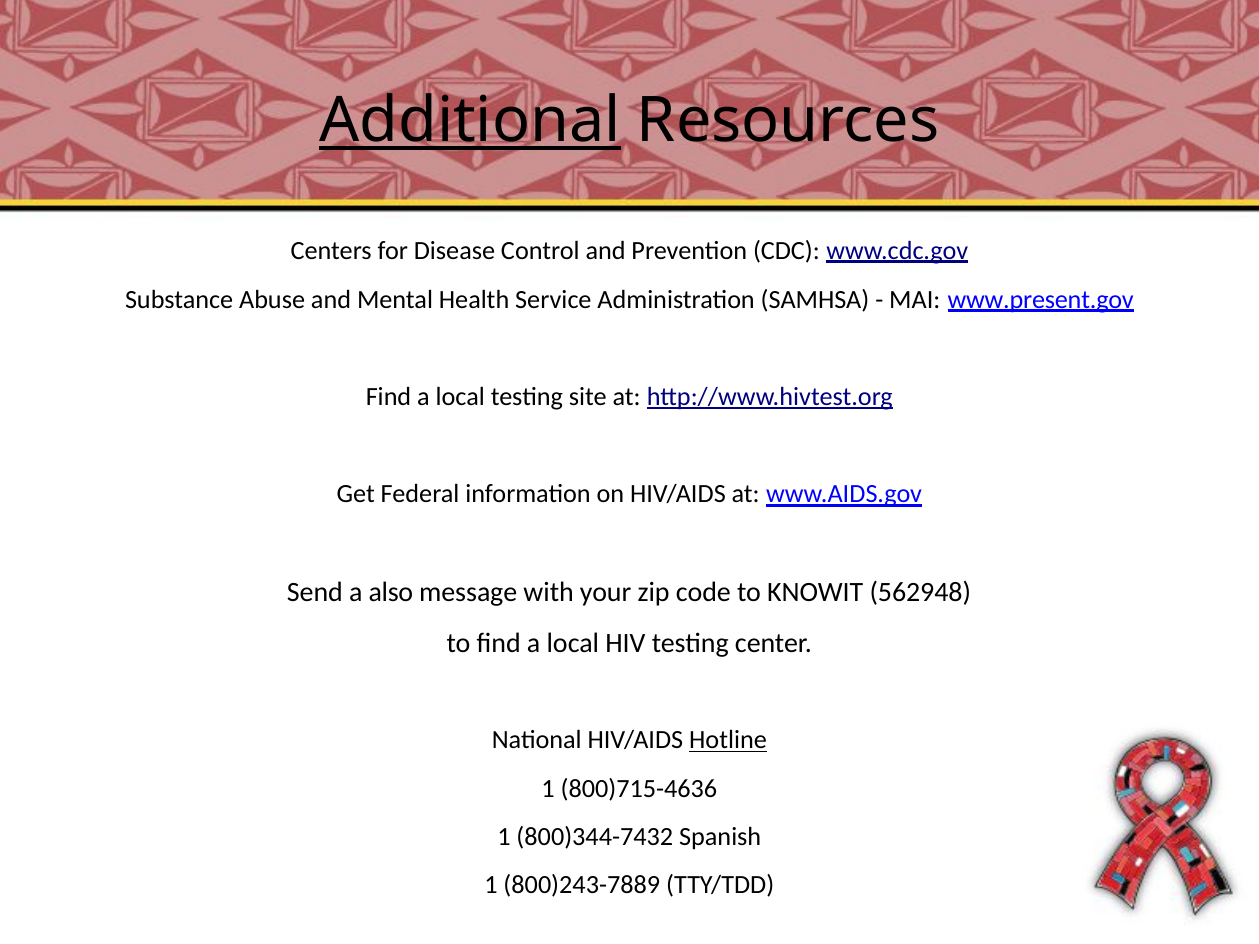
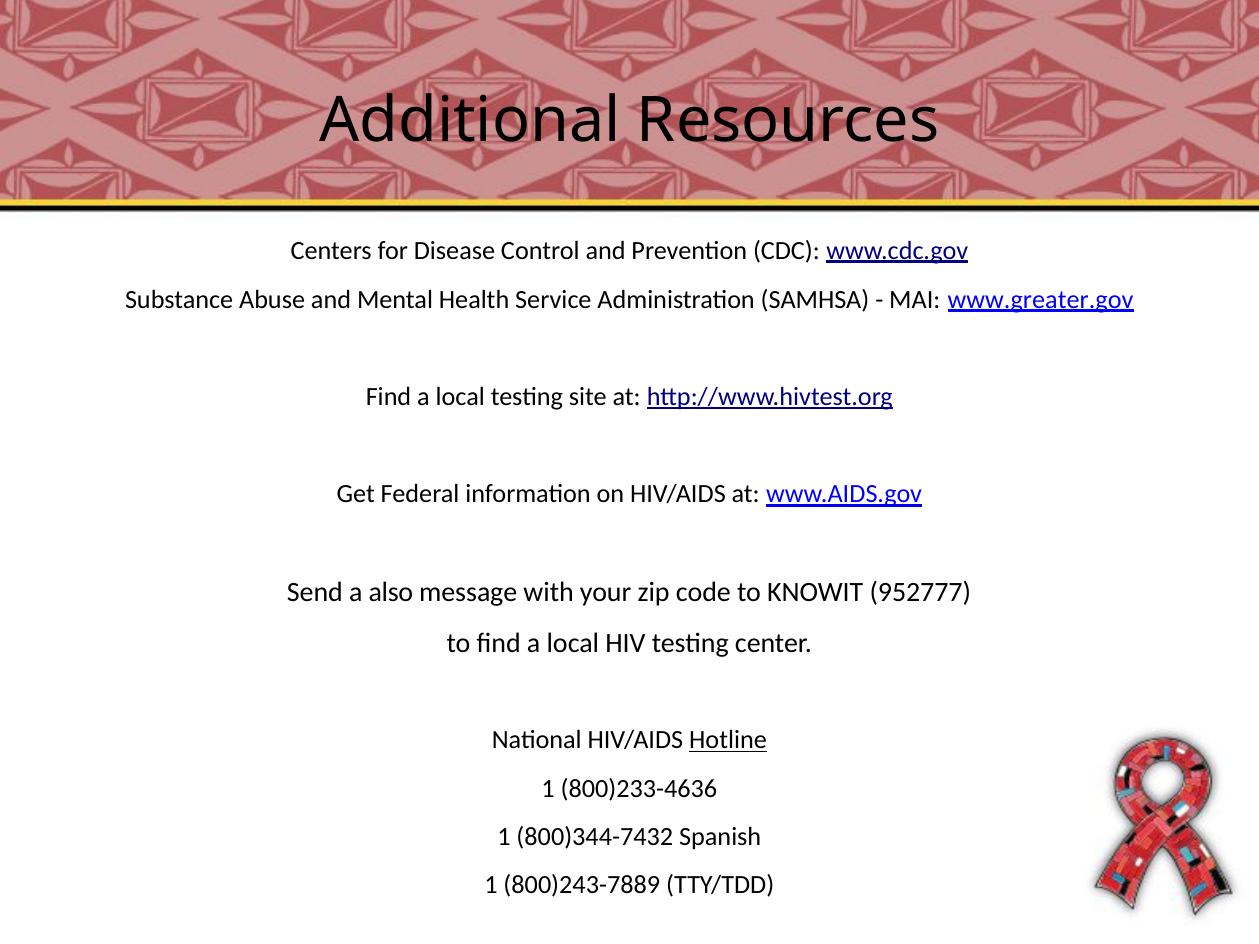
Additional underline: present -> none (470, 121)
www.present.gov: www.present.gov -> www.greater.gov (1041, 300)
562948: 562948 -> 952777 (920, 592)
800)715-4636: 800)715-4636 -> 800)233-4636 (639, 789)
